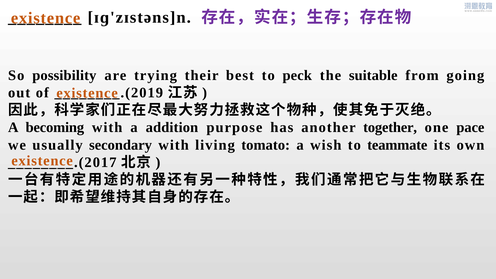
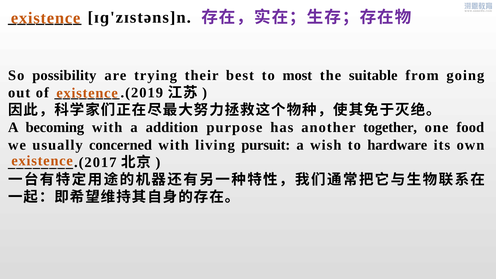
peck: peck -> most (297, 75)
pace: pace -> food (470, 128)
secondary: secondary -> concerned (121, 145)
tomato: tomato -> pursuit (266, 145)
teammate: teammate -> hardware (397, 145)
